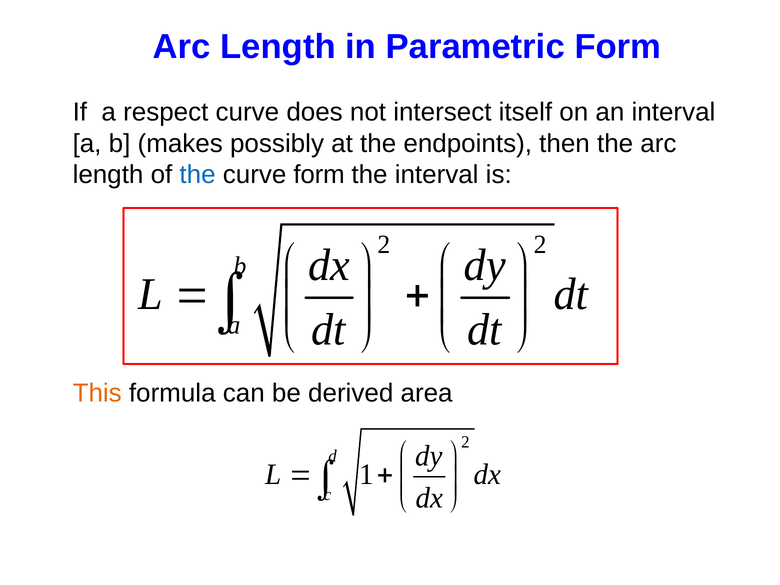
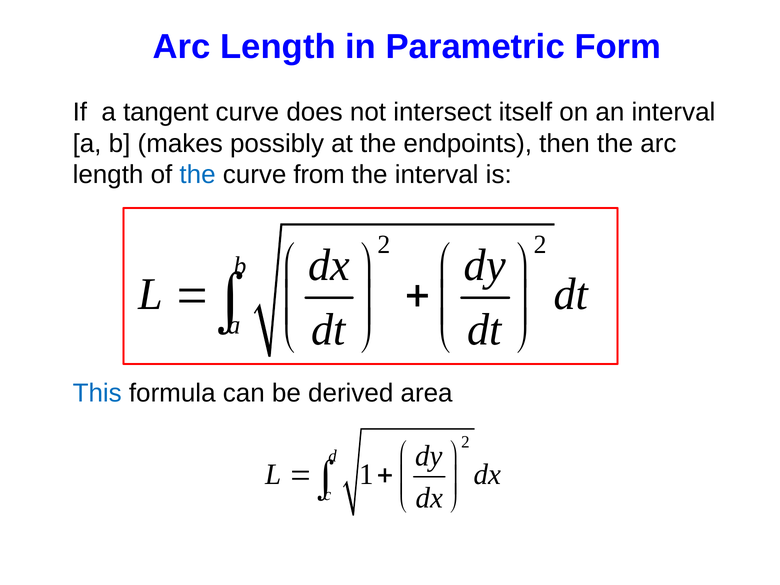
respect: respect -> tangent (166, 112)
curve form: form -> from (319, 175)
This colour: orange -> blue (97, 393)
